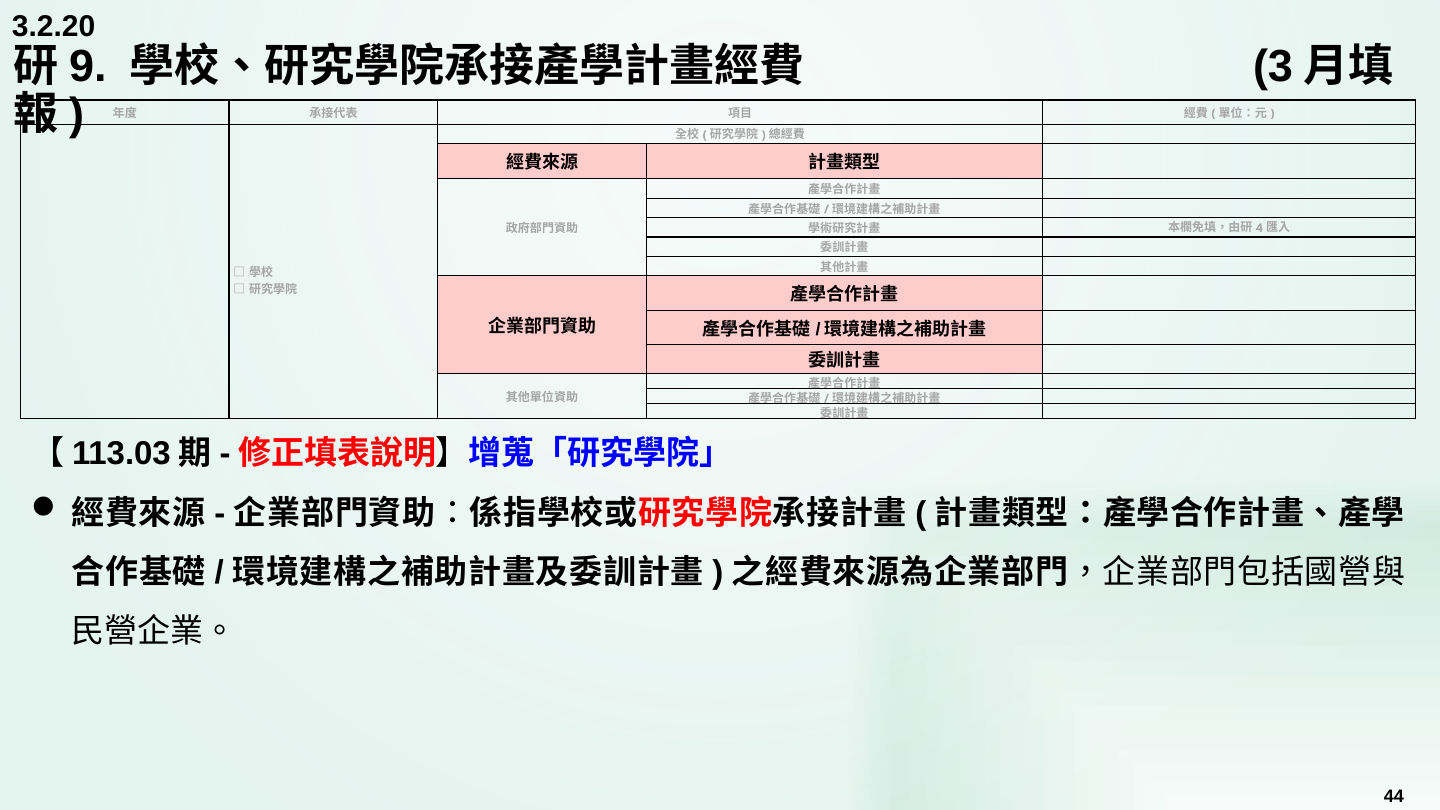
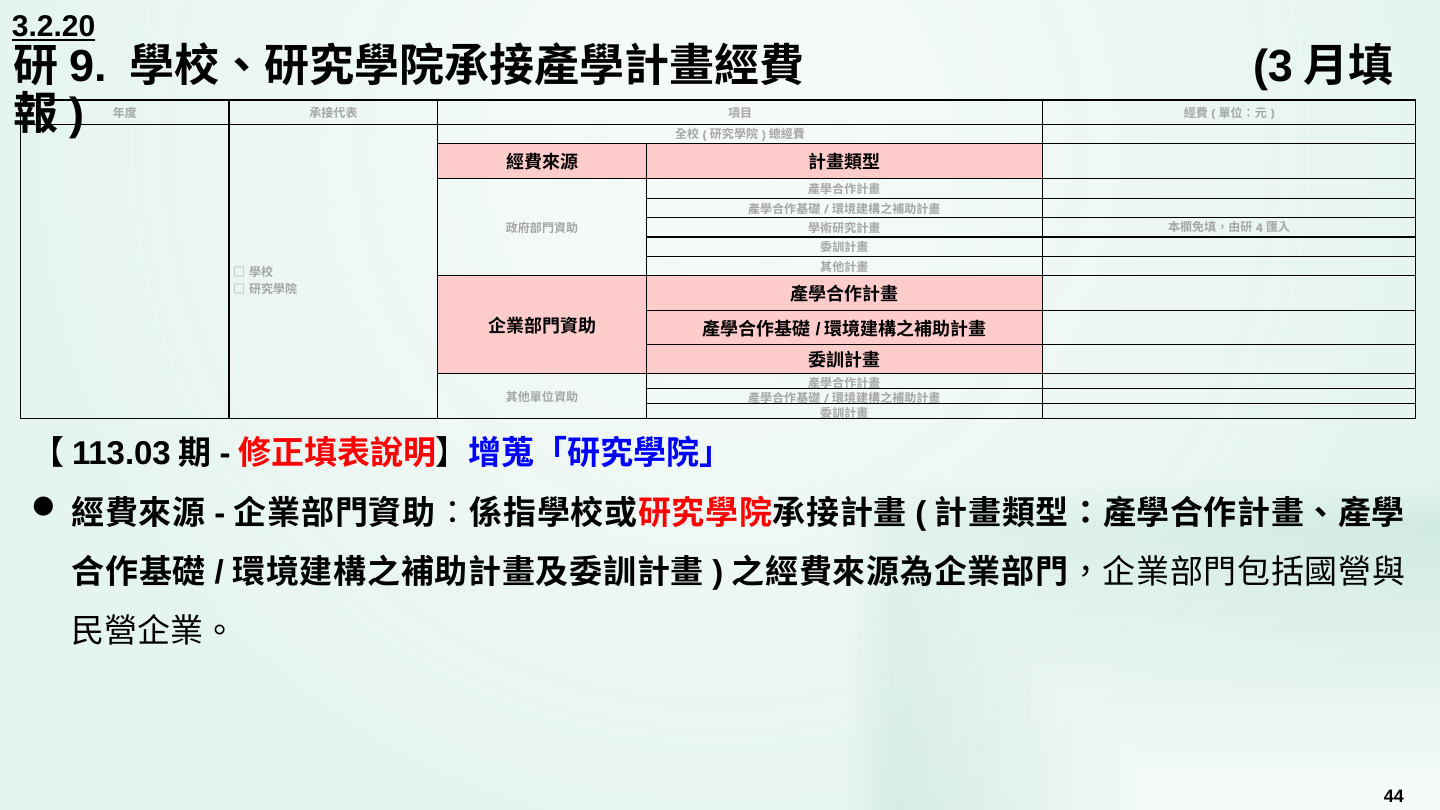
3.2.20 underline: none -> present (54, 27)
